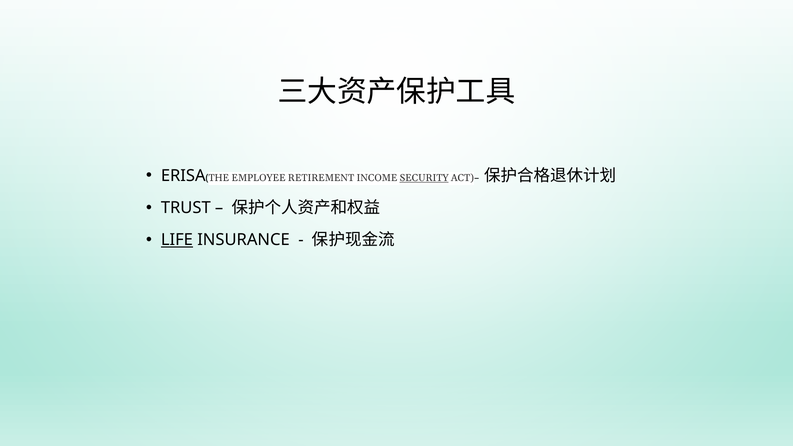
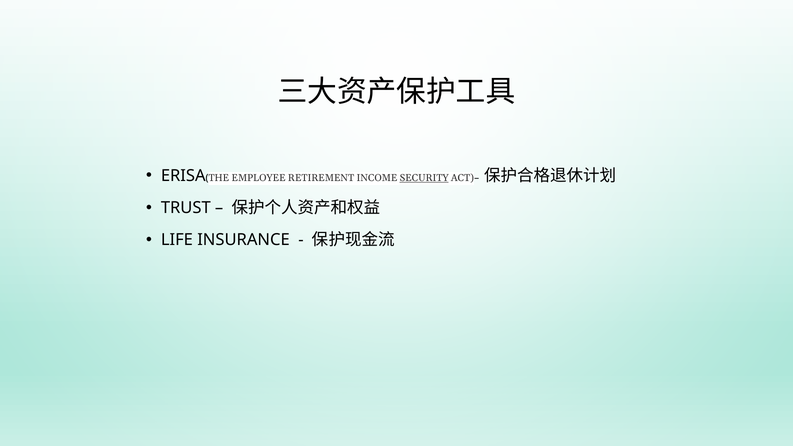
LIFE underline: present -> none (177, 240)
